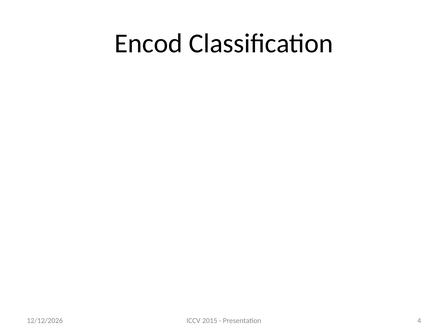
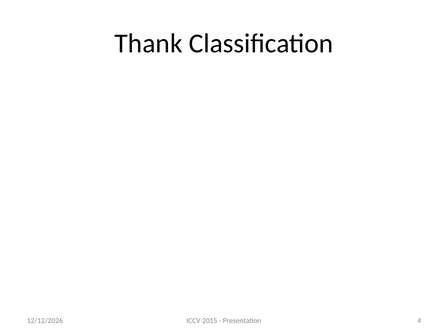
Encod: Encod -> Thank (149, 43)
